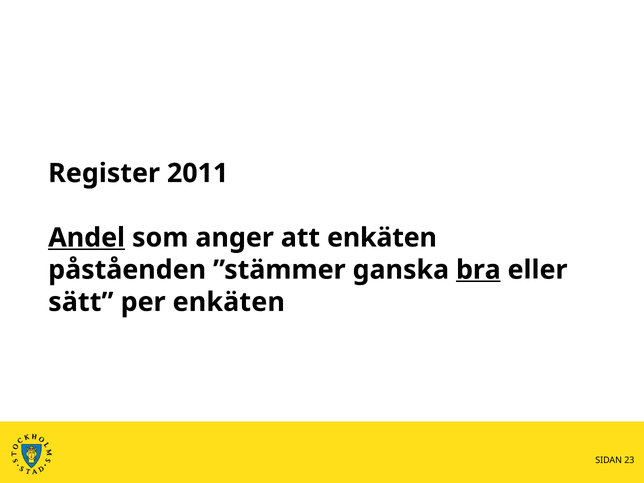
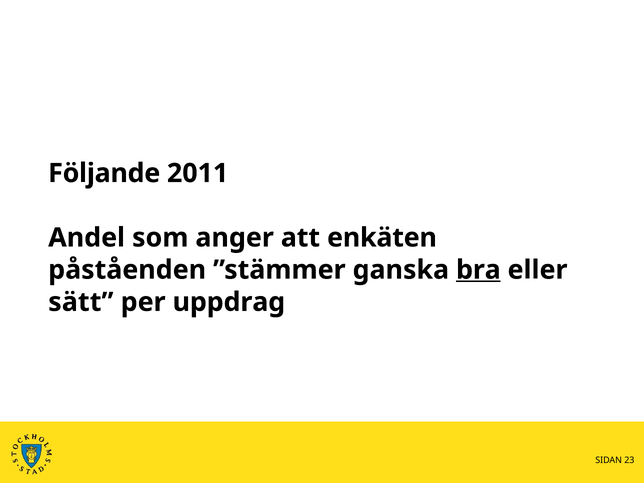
Register: Register -> Följande (104, 173)
Andel underline: present -> none (87, 238)
per enkäten: enkäten -> uppdrag (229, 302)
